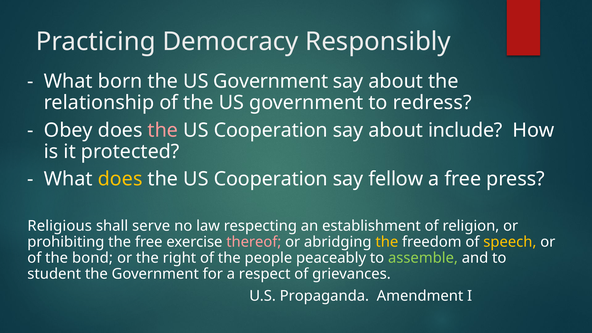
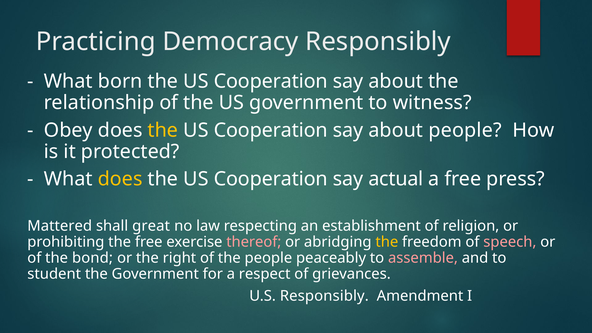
Government: Government -> Cooperation (271, 81)
redress: redress -> witness (432, 103)
the colour: pink -> yellow (163, 130)
about include: include -> people (465, 130)
fellow: fellow -> actual (396, 179)
Religious: Religious -> Mattered (60, 226)
serve: serve -> great (151, 226)
speech colour: yellow -> pink (510, 242)
assemble colour: light green -> pink (423, 258)
U.S Propaganda: Propaganda -> Responsibly (324, 296)
